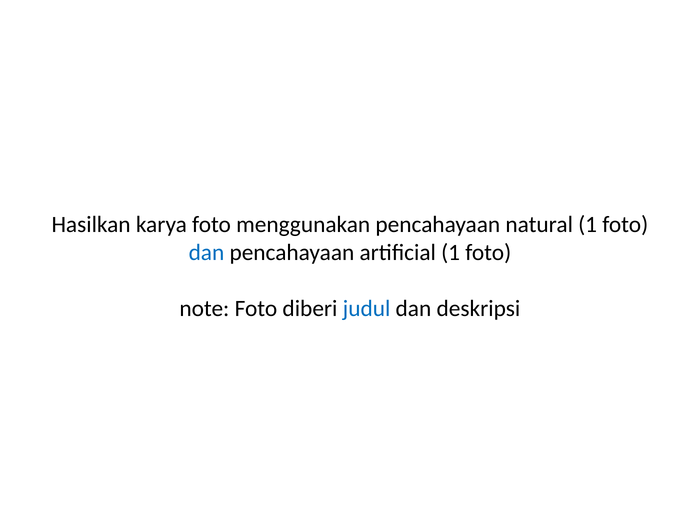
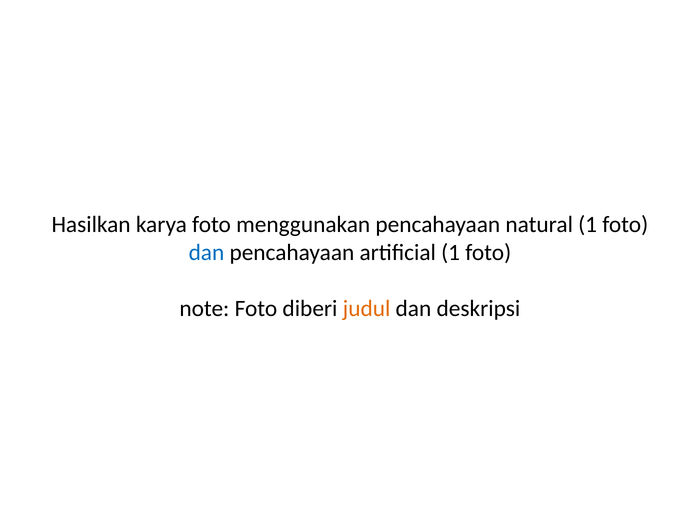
judul colour: blue -> orange (367, 308)
